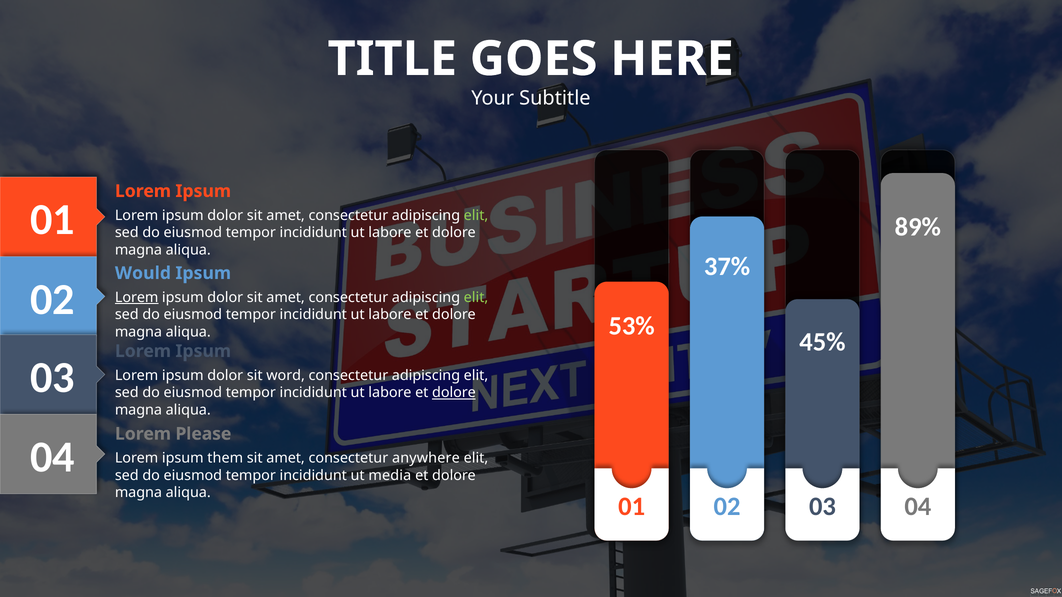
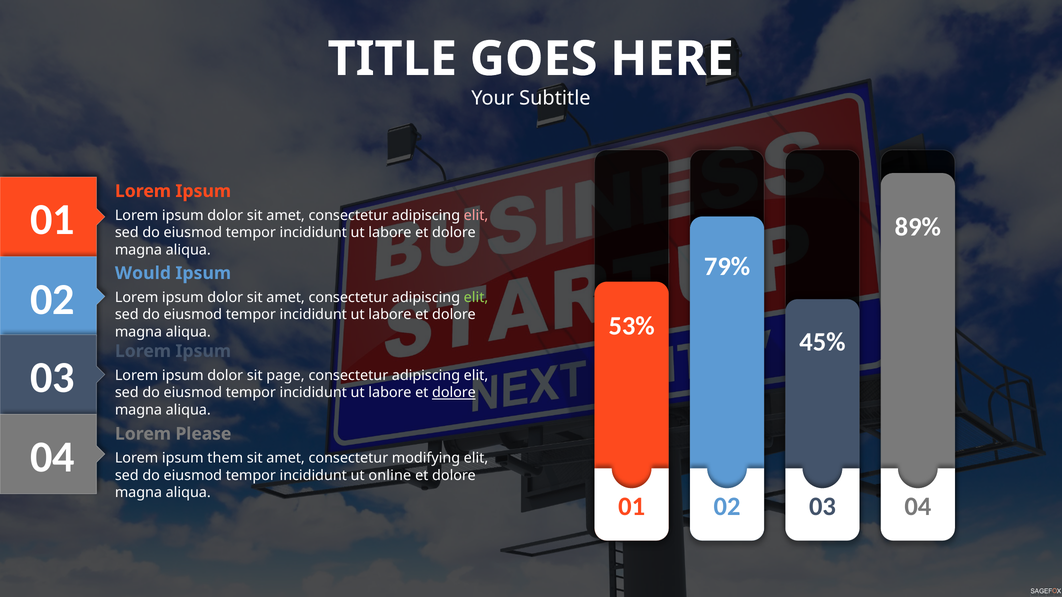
elit colour: light green -> pink (476, 216)
37%: 37% -> 79% (727, 267)
Lorem underline: present -> none (137, 298)
word: word -> page (286, 376)
anywhere: anywhere -> modifying (426, 458)
media: media -> online (390, 476)
